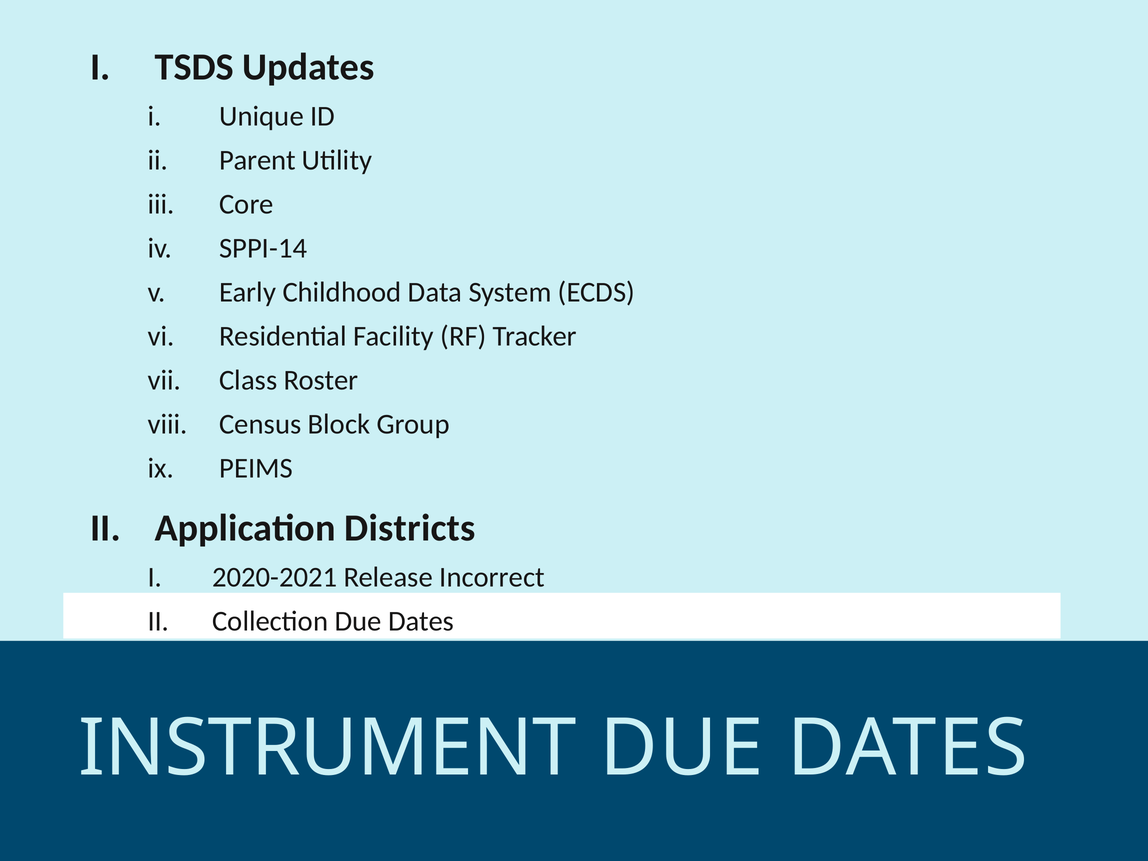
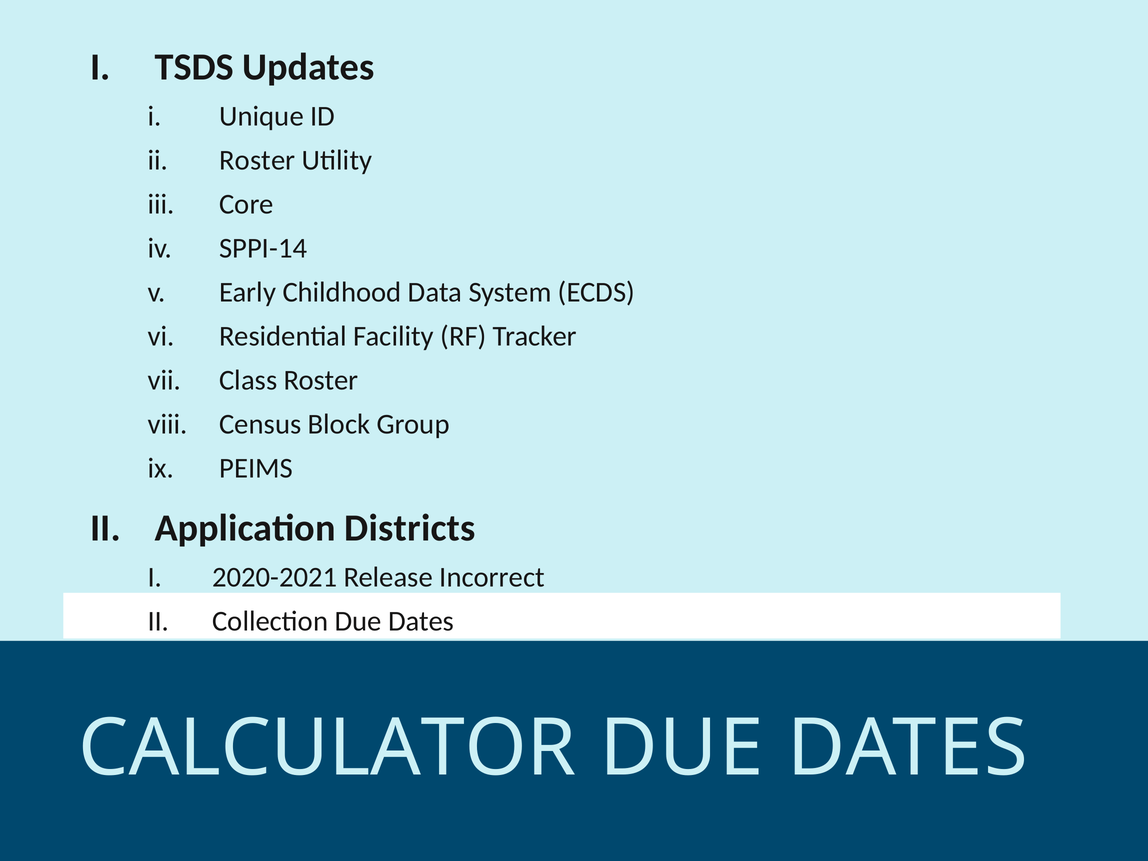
Parent: Parent -> Roster (257, 160)
INSTRUMENT: INSTRUMENT -> CALCULATOR (327, 749)
